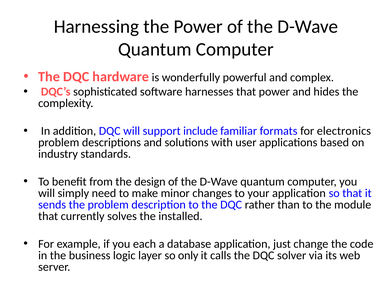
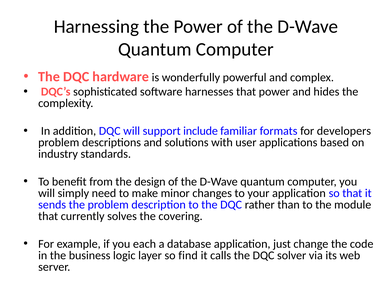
electronics: electronics -> developers (344, 131)
installed: installed -> covering (181, 216)
only: only -> find (188, 255)
